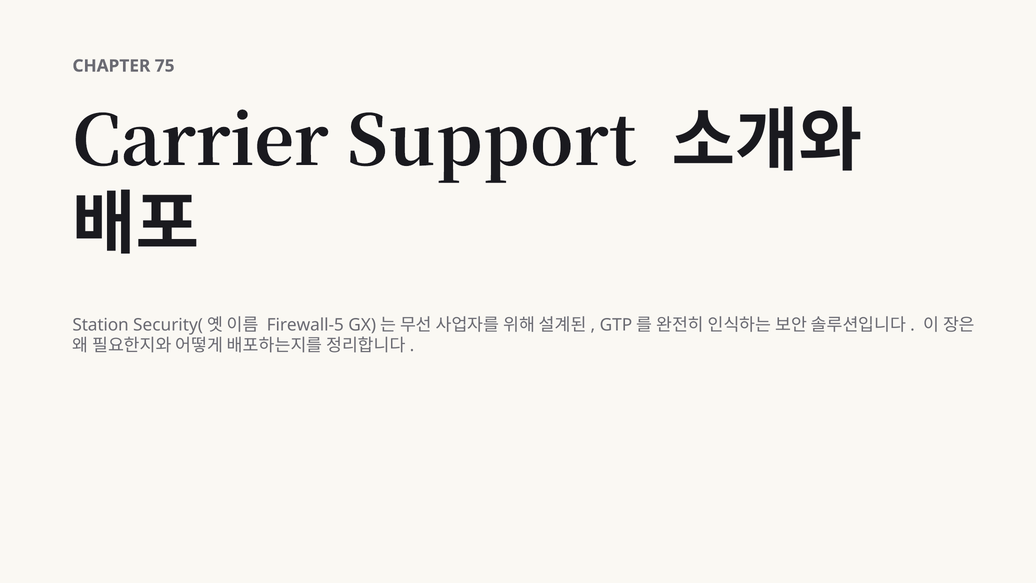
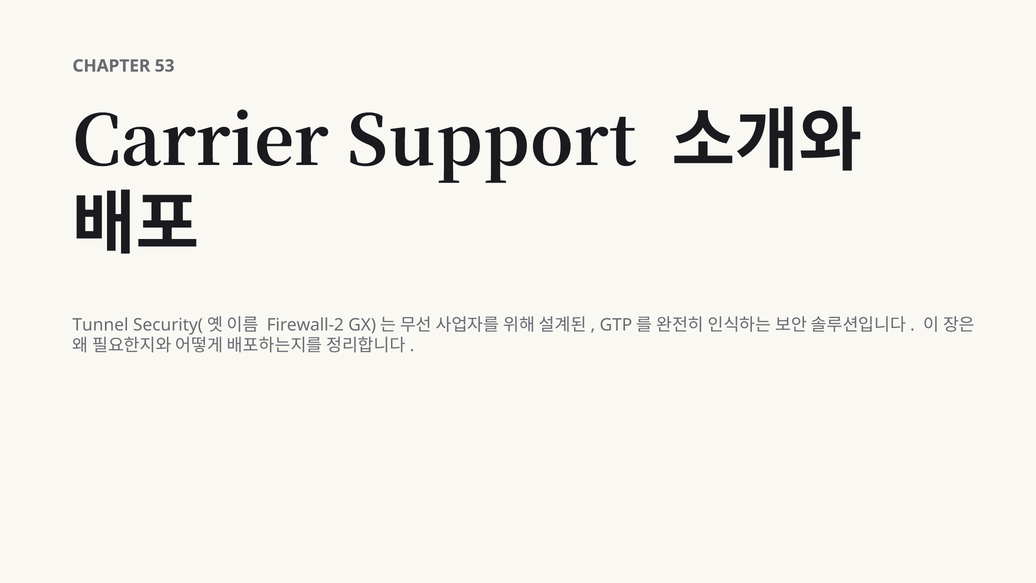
75: 75 -> 53 (165, 66)
Station: Station -> Tunnel (100, 325)
Firewall-5: Firewall-5 -> Firewall-2 (305, 325)
